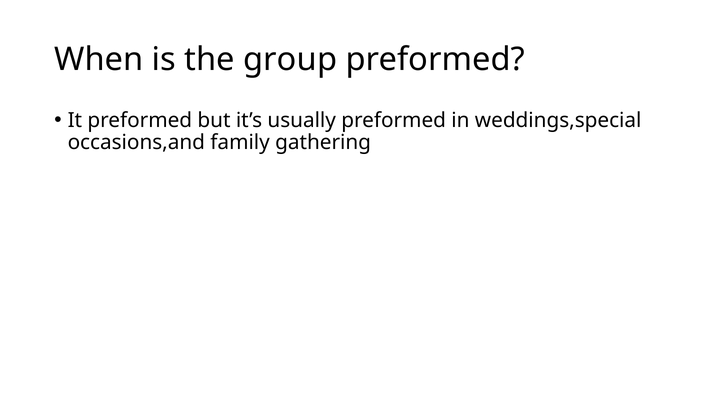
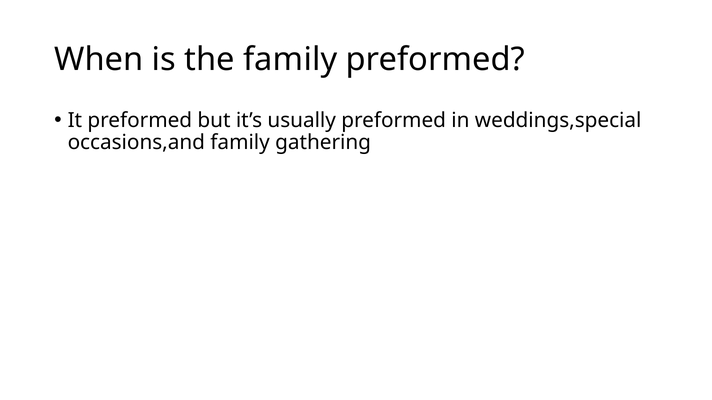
the group: group -> family (290, 60)
